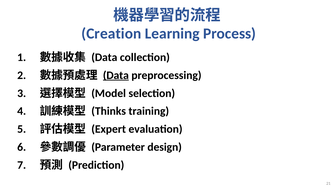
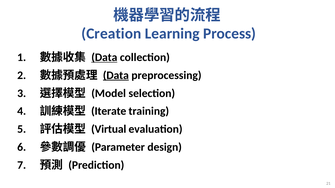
Data underline: none -> present (104, 57)
Thinks: Thinks -> Iterate (109, 111)
Expert: Expert -> Virtual (109, 129)
